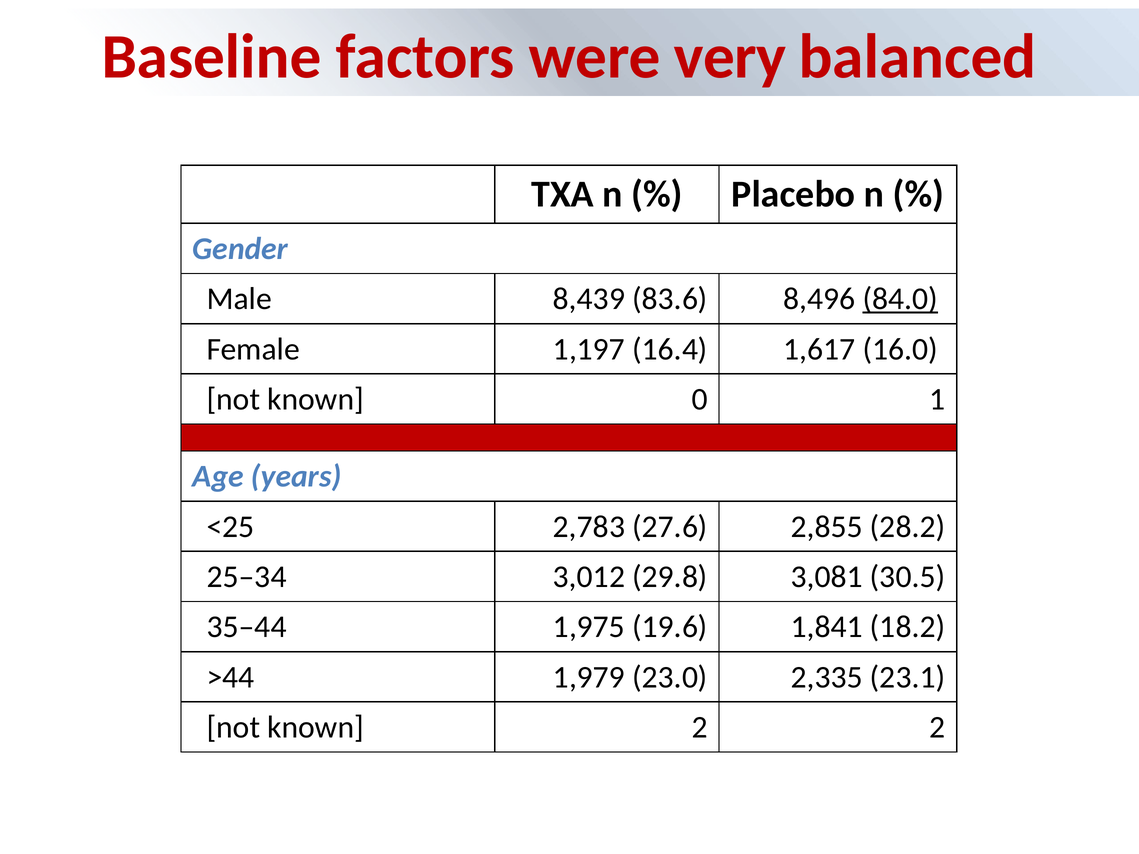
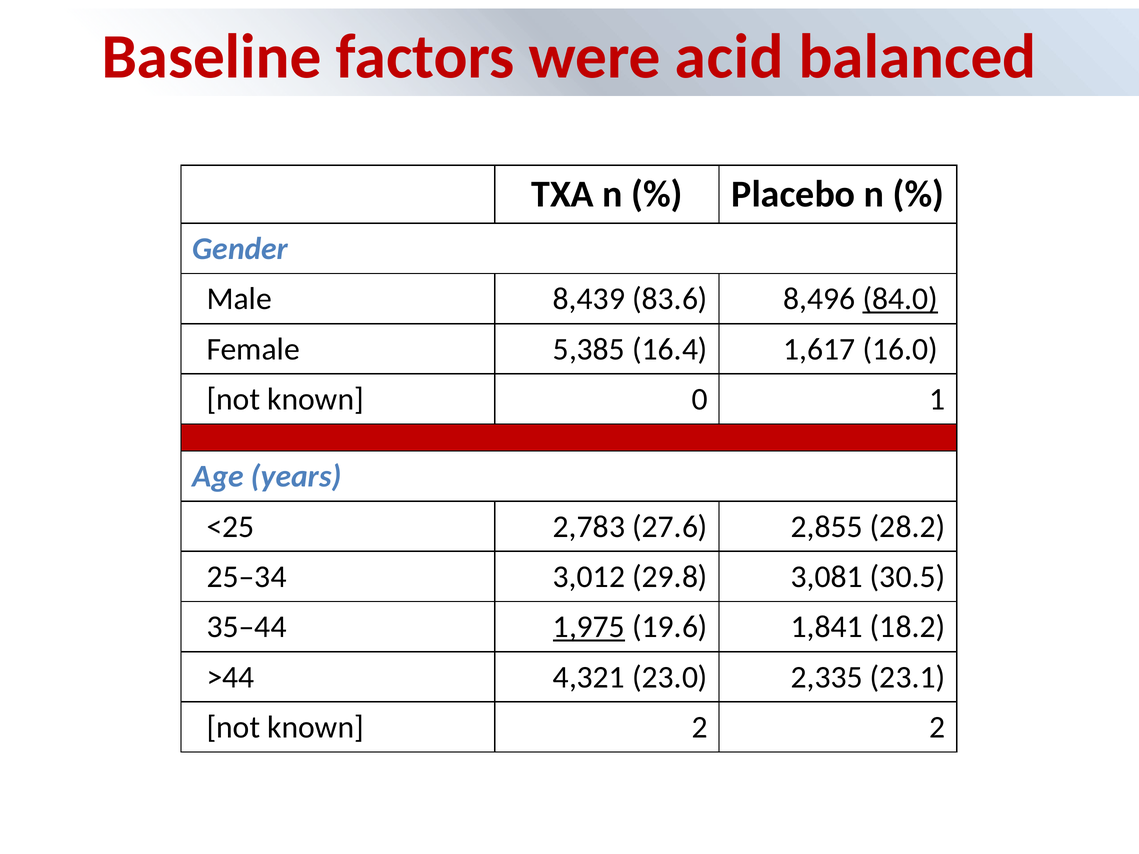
very: very -> acid (729, 57)
1,197: 1,197 -> 5,385 (589, 349)
1,975 underline: none -> present (589, 627)
1,979: 1,979 -> 4,321 (589, 677)
